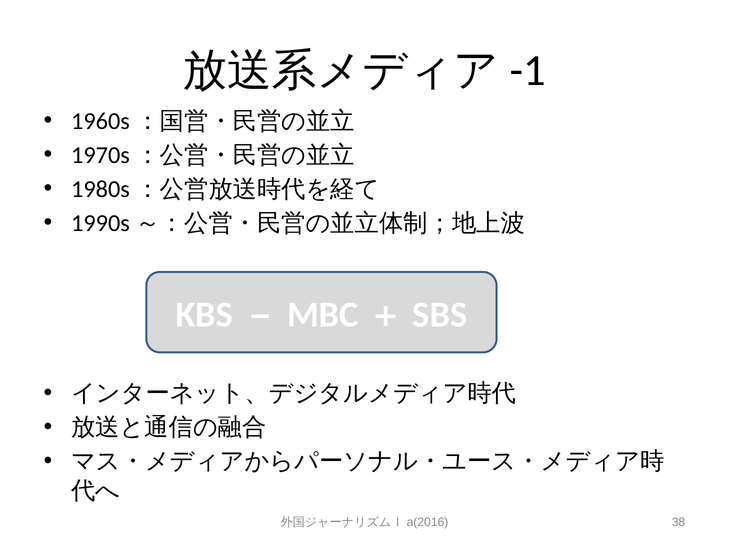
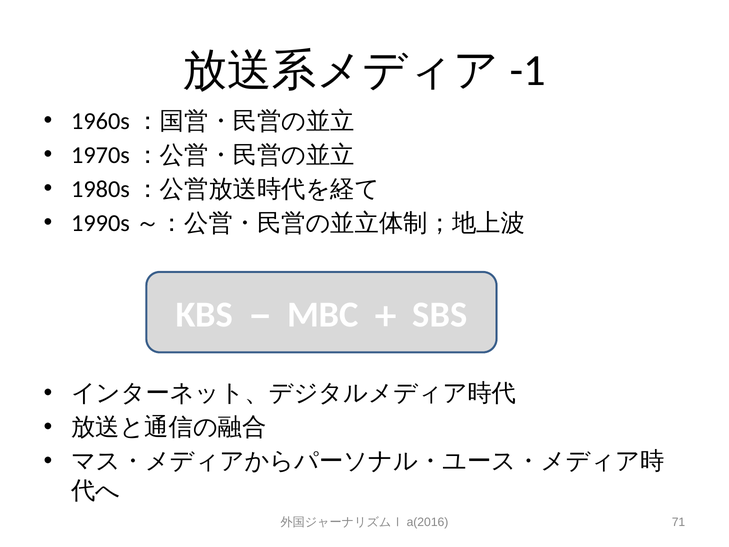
38: 38 -> 71 (679, 522)
